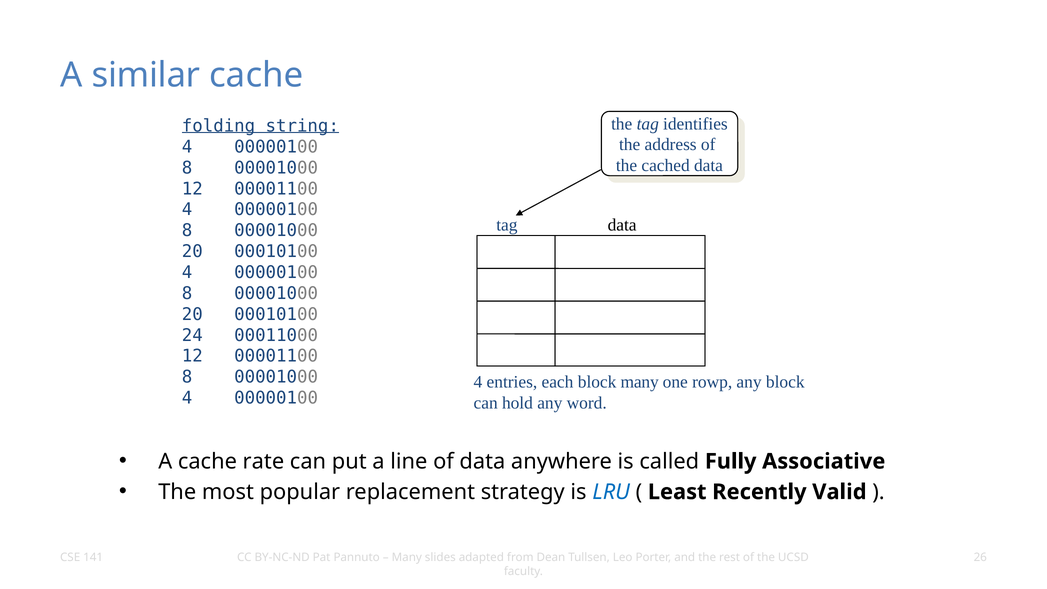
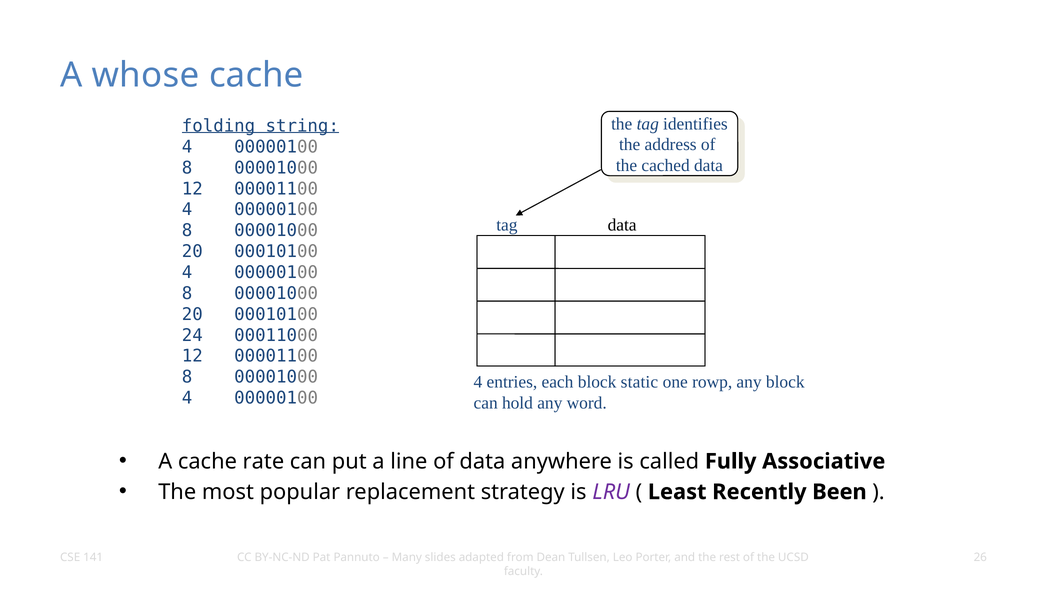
similar: similar -> whose (146, 75)
block many: many -> static (639, 382)
LRU colour: blue -> purple (611, 492)
Valid: Valid -> Been (839, 492)
